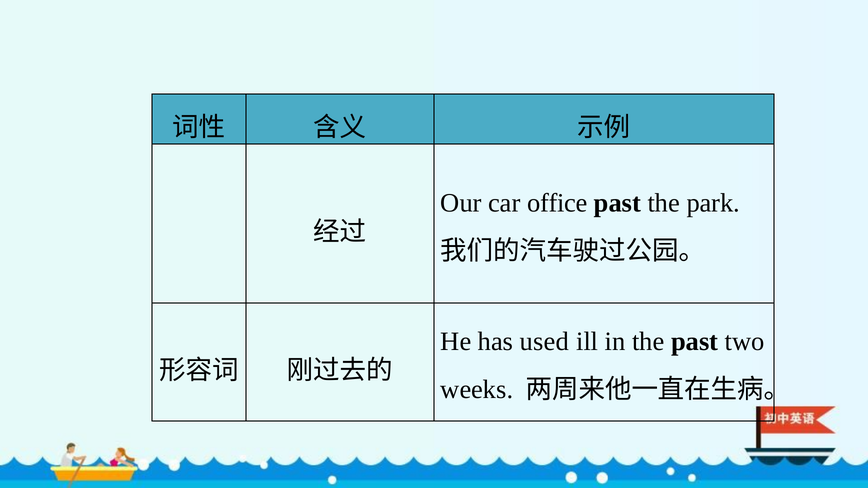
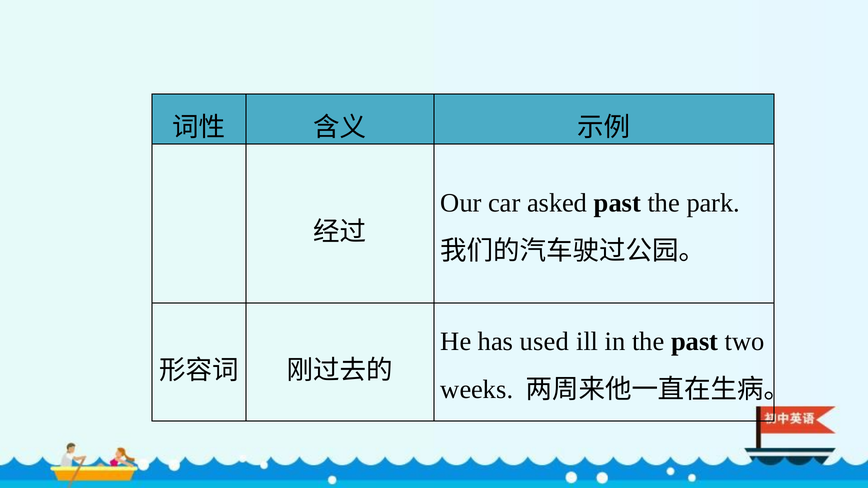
office: office -> asked (557, 203)
